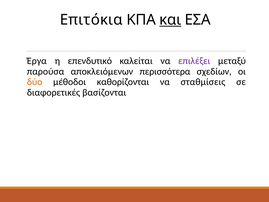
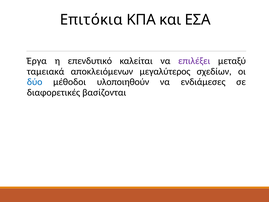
και underline: present -> none (170, 20)
παρούσα: παρούσα -> ταμειακά (46, 71)
περισσότερα: περισσότερα -> μεγαλύτερος (165, 71)
δύο colour: orange -> blue (35, 82)
καθορίζονται: καθορίζονται -> υλοποιηθούν (123, 82)
σταθμίσεις: σταθμίσεις -> ενδιάμεσες (203, 82)
